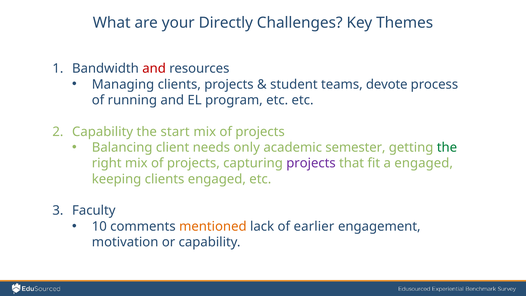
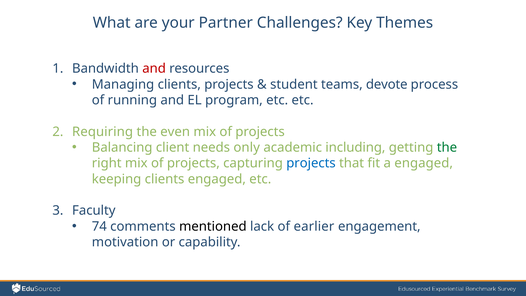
Directly: Directly -> Partner (226, 23)
Capability: Capability -> Requiring (103, 132)
start: start -> even (175, 132)
semester: semester -> including (355, 147)
projects colour: purple -> blue (311, 163)
10: 10 -> 74 (99, 226)
mentioned colour: orange -> black (213, 226)
